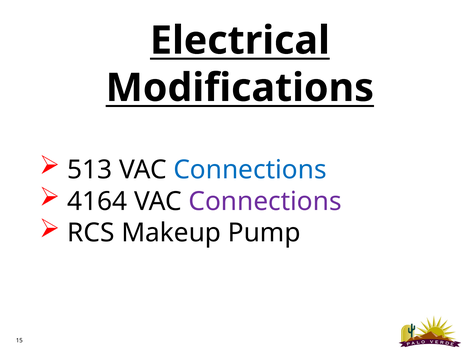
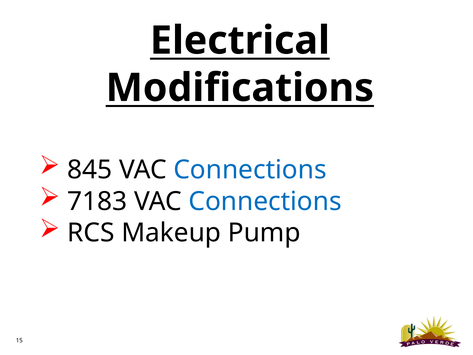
513: 513 -> 845 (90, 170)
4164: 4164 -> 7183 (97, 201)
Connections colour: purple -> blue (265, 201)
